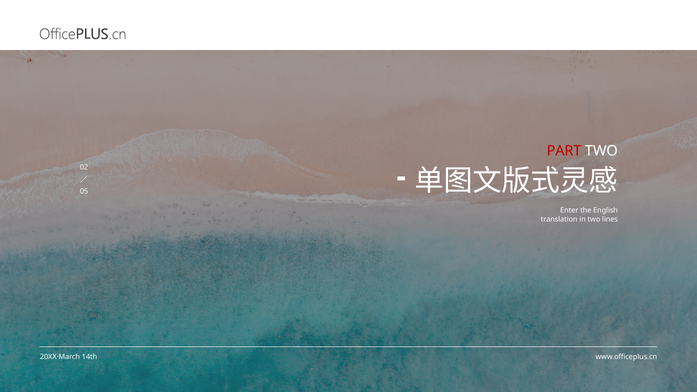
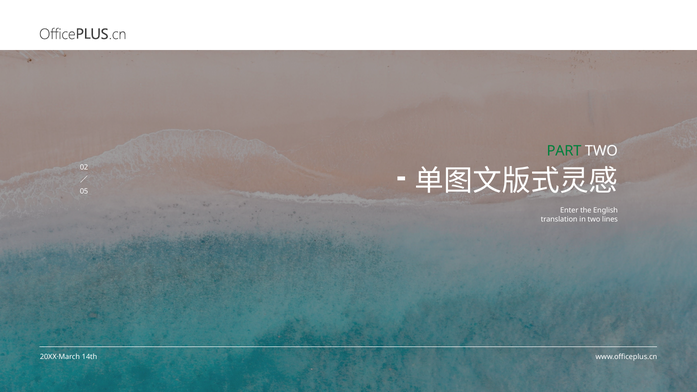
PART colour: red -> green (564, 151)
